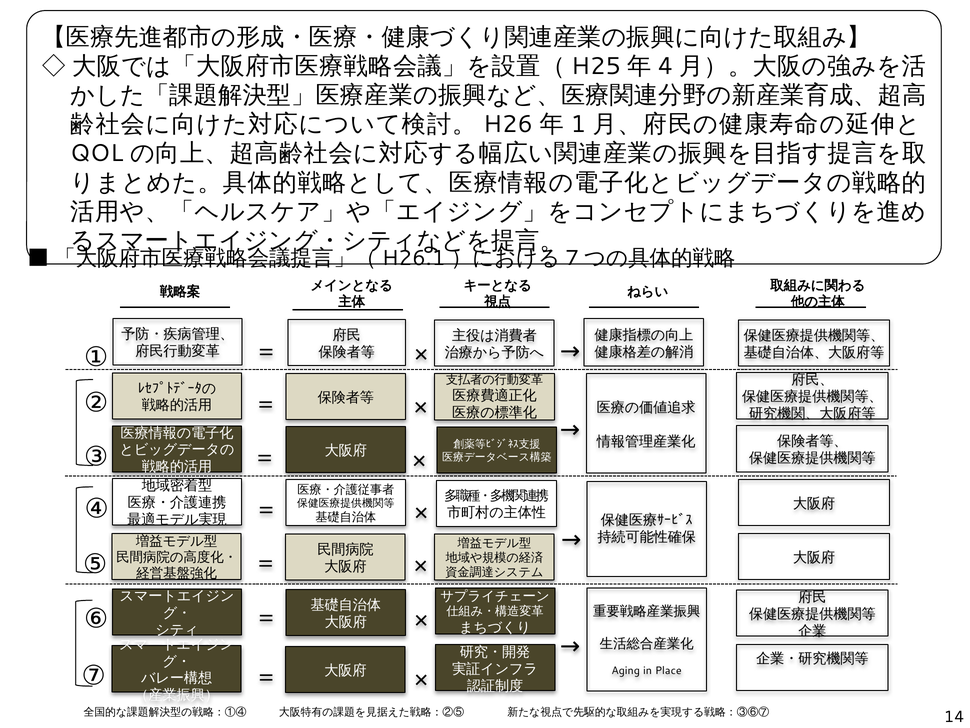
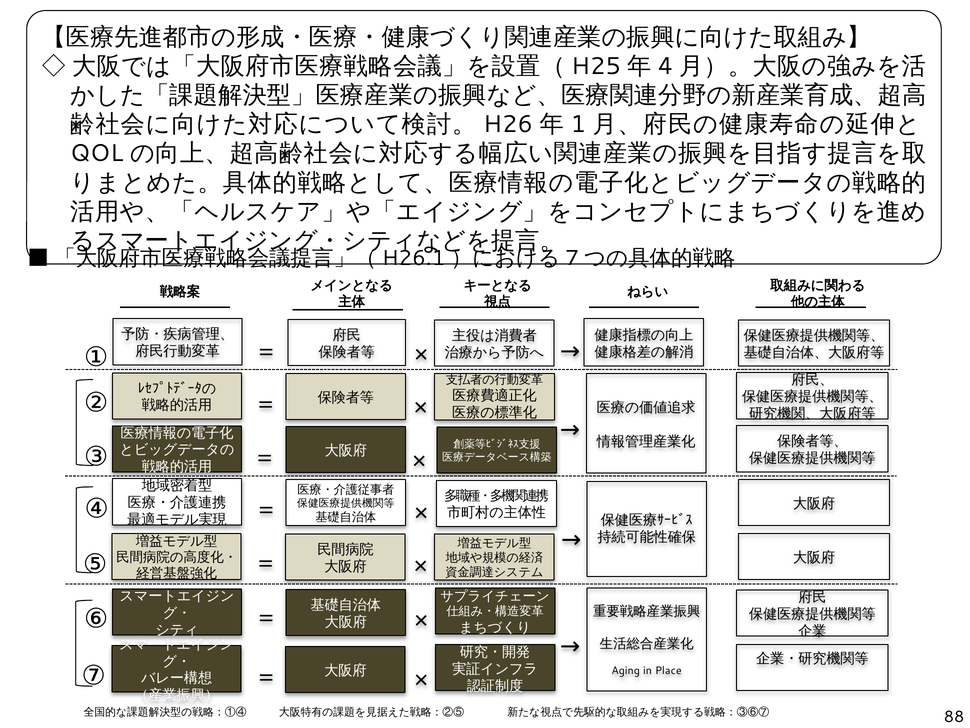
14: 14 -> 88 (954, 717)
